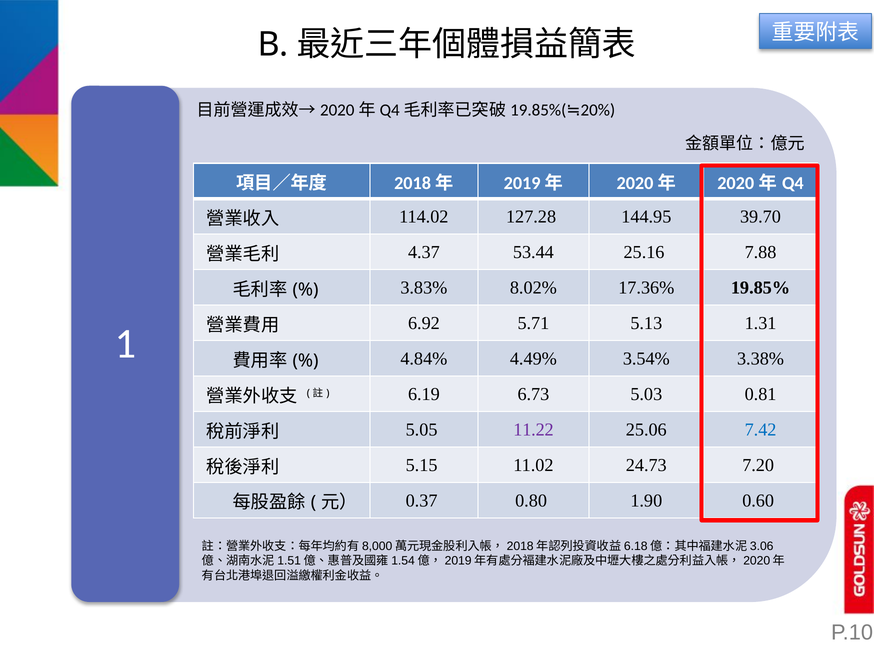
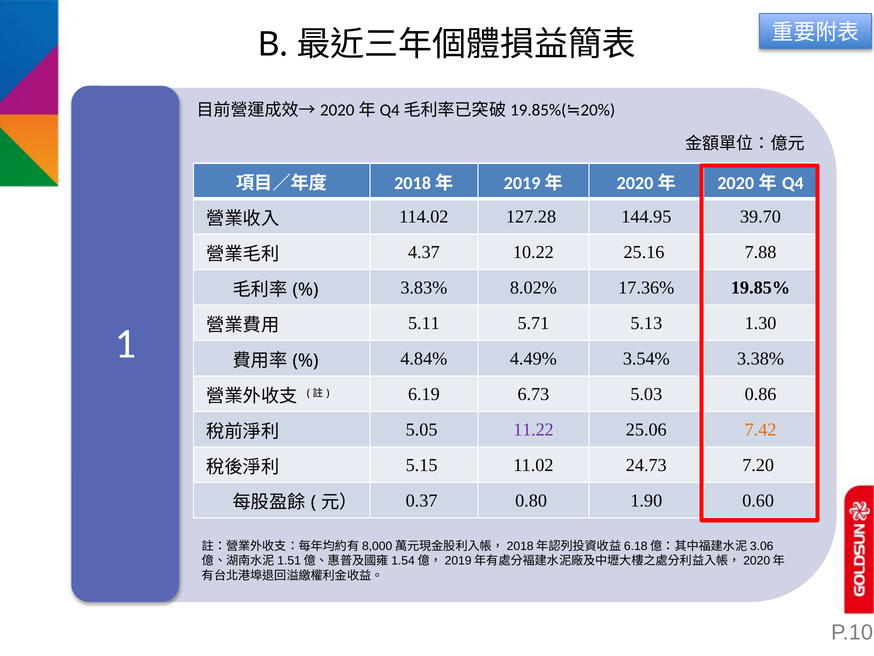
53.44: 53.44 -> 10.22 (533, 252)
6.92: 6.92 -> 5.11 (424, 323)
1.31: 1.31 -> 1.30 (761, 323)
0.81: 0.81 -> 0.86 (761, 394)
7.42 colour: blue -> orange (761, 429)
